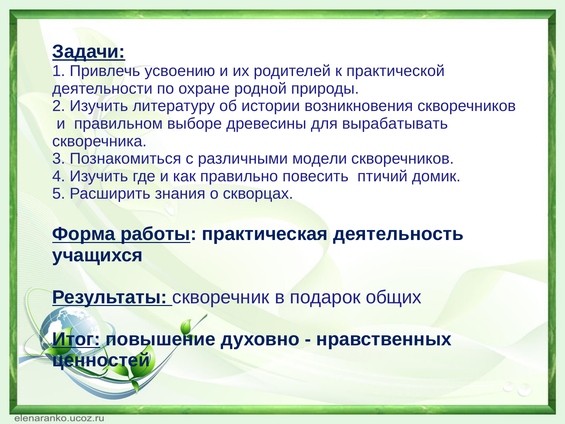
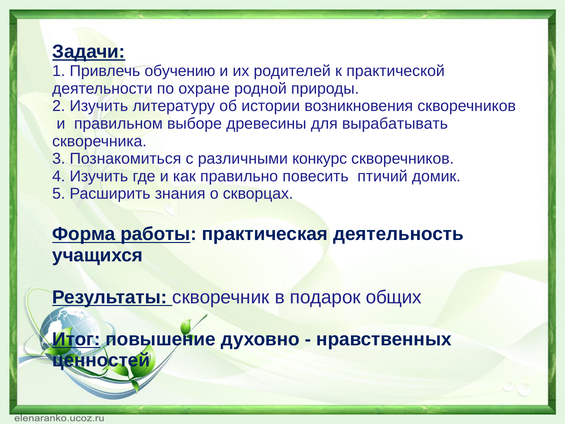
усвоению: усвоению -> обучению (180, 71)
модели: модели -> конкурс (320, 159)
